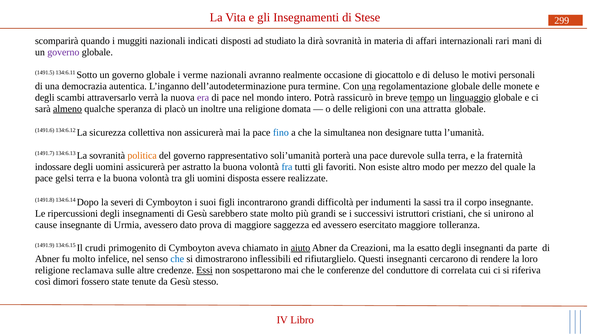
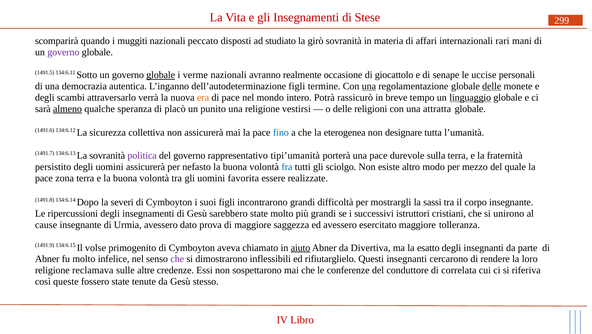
indicati: indicati -> peccato (203, 41)
dirà: dirà -> girò (316, 41)
globale underline: none -> present (161, 75)
deluso: deluso -> senape (446, 75)
motivi: motivi -> uccise (484, 75)
dell’autodeterminazione pura: pura -> figli (297, 86)
delle underline: none -> present (492, 86)
era colour: purple -> orange (203, 97)
tempo underline: present -> none (422, 97)
inoltre: inoltre -> punito (213, 109)
domata: domata -> vestirsi (296, 109)
simultanea: simultanea -> eterogenea (345, 132)
politica colour: orange -> purple (142, 155)
soli’umanità: soli’umanità -> tipi’umanità (295, 155)
indossare: indossare -> persistito (53, 167)
astratto: astratto -> nefasto (197, 167)
favoriti: favoriti -> sciolgo (341, 167)
gelsi: gelsi -> zona (65, 178)
disposta: disposta -> favorita (243, 178)
indumenti: indumenti -> mostrargli (391, 202)
crudi: crudi -> volse (96, 247)
Creazioni: Creazioni -> Divertiva (371, 247)
che colour: blue -> purple (177, 259)
Essi underline: present -> none (204, 270)
dimori: dimori -> queste (66, 281)
